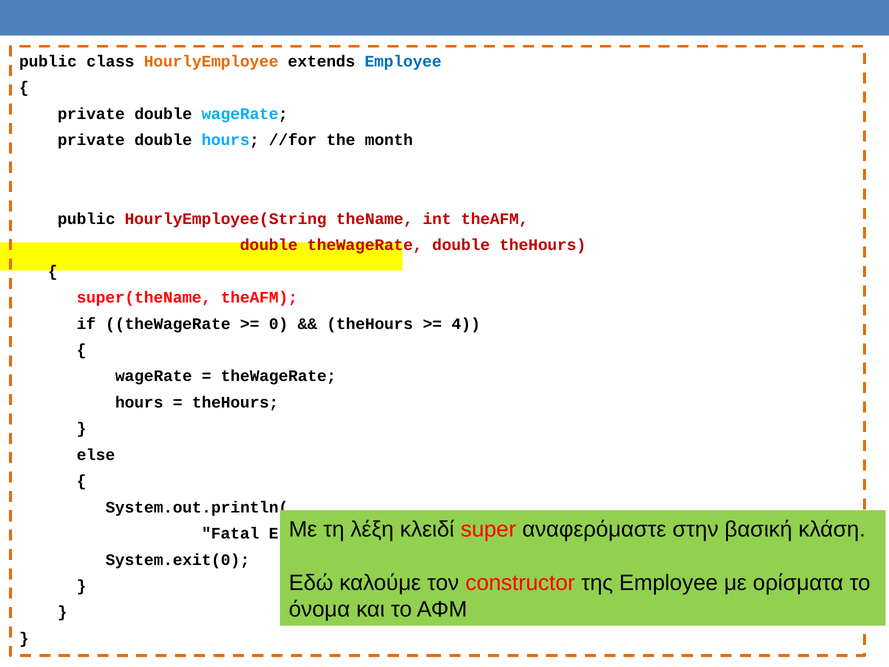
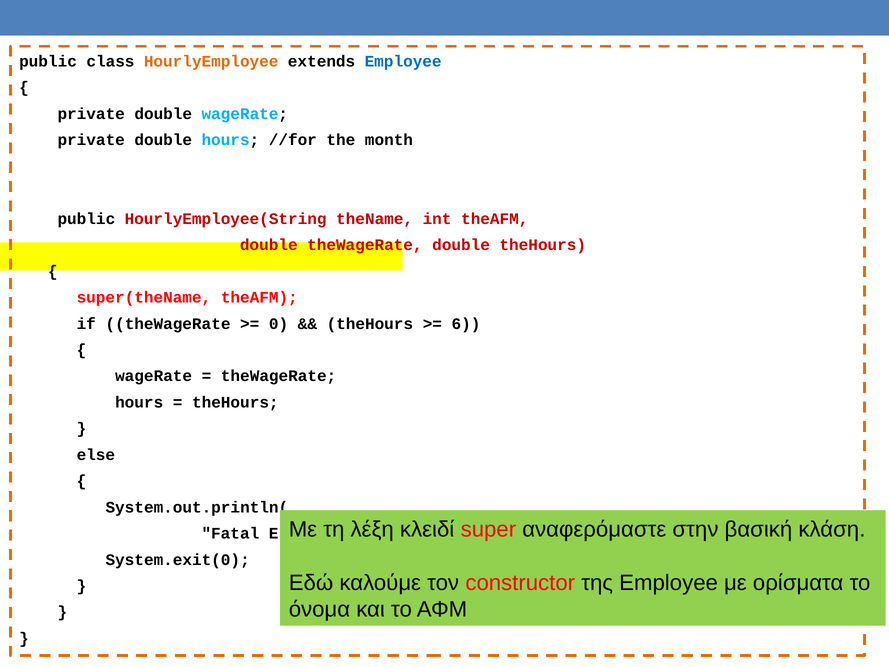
4: 4 -> 6 (466, 324)
